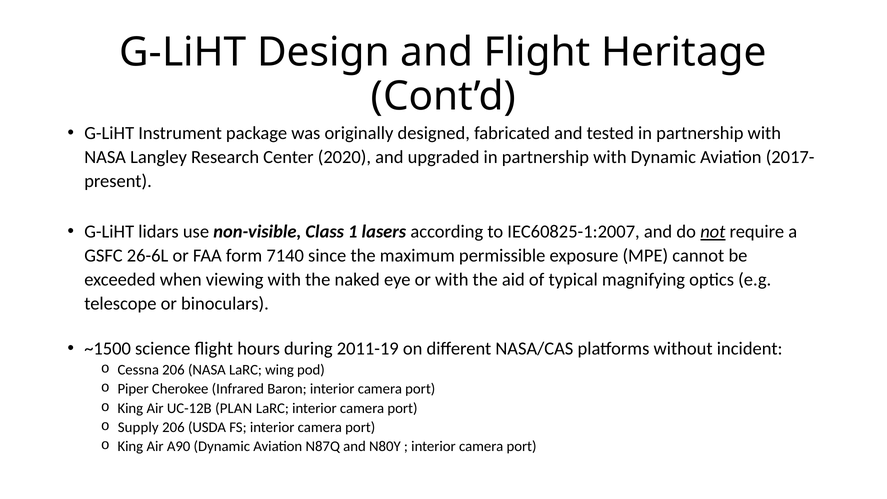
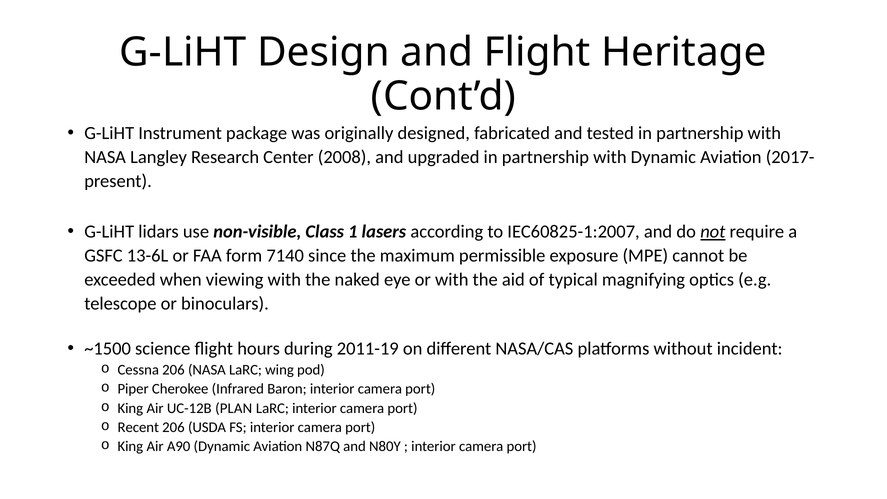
2020: 2020 -> 2008 (344, 157)
26-6L: 26-6L -> 13-6L (148, 256)
Supply: Supply -> Recent (138, 427)
